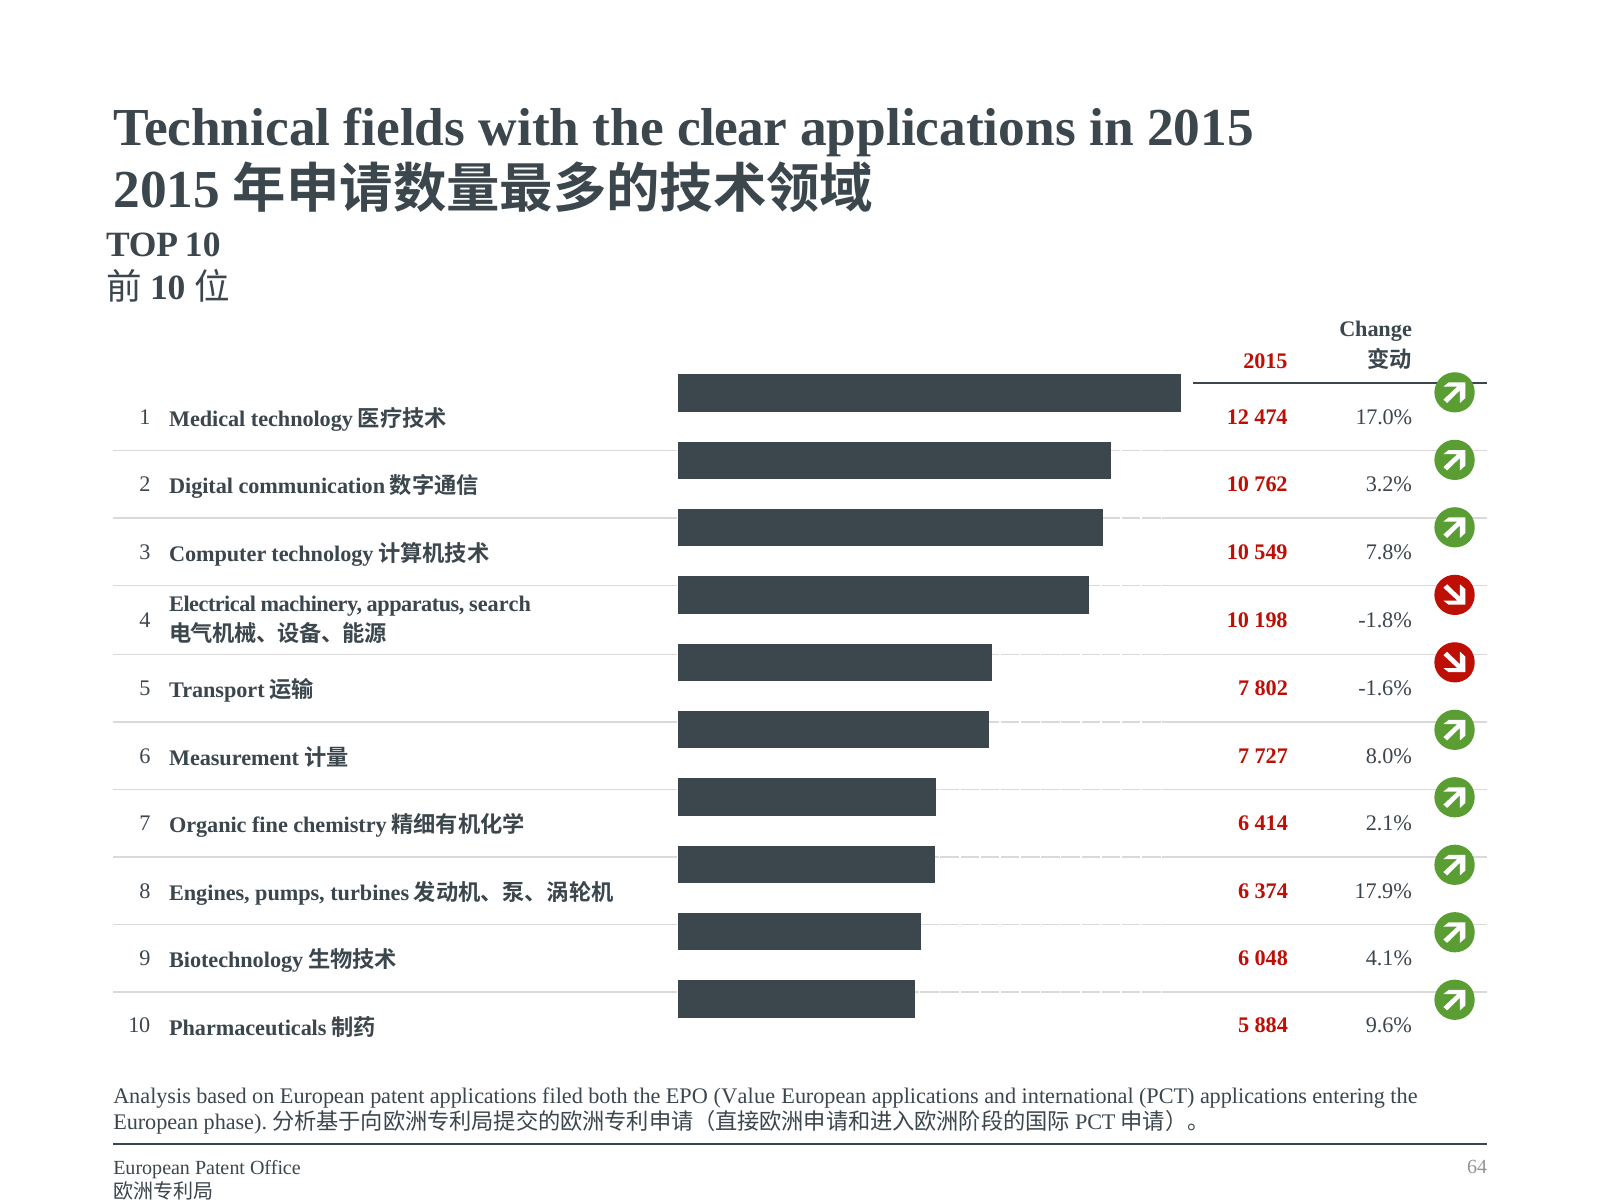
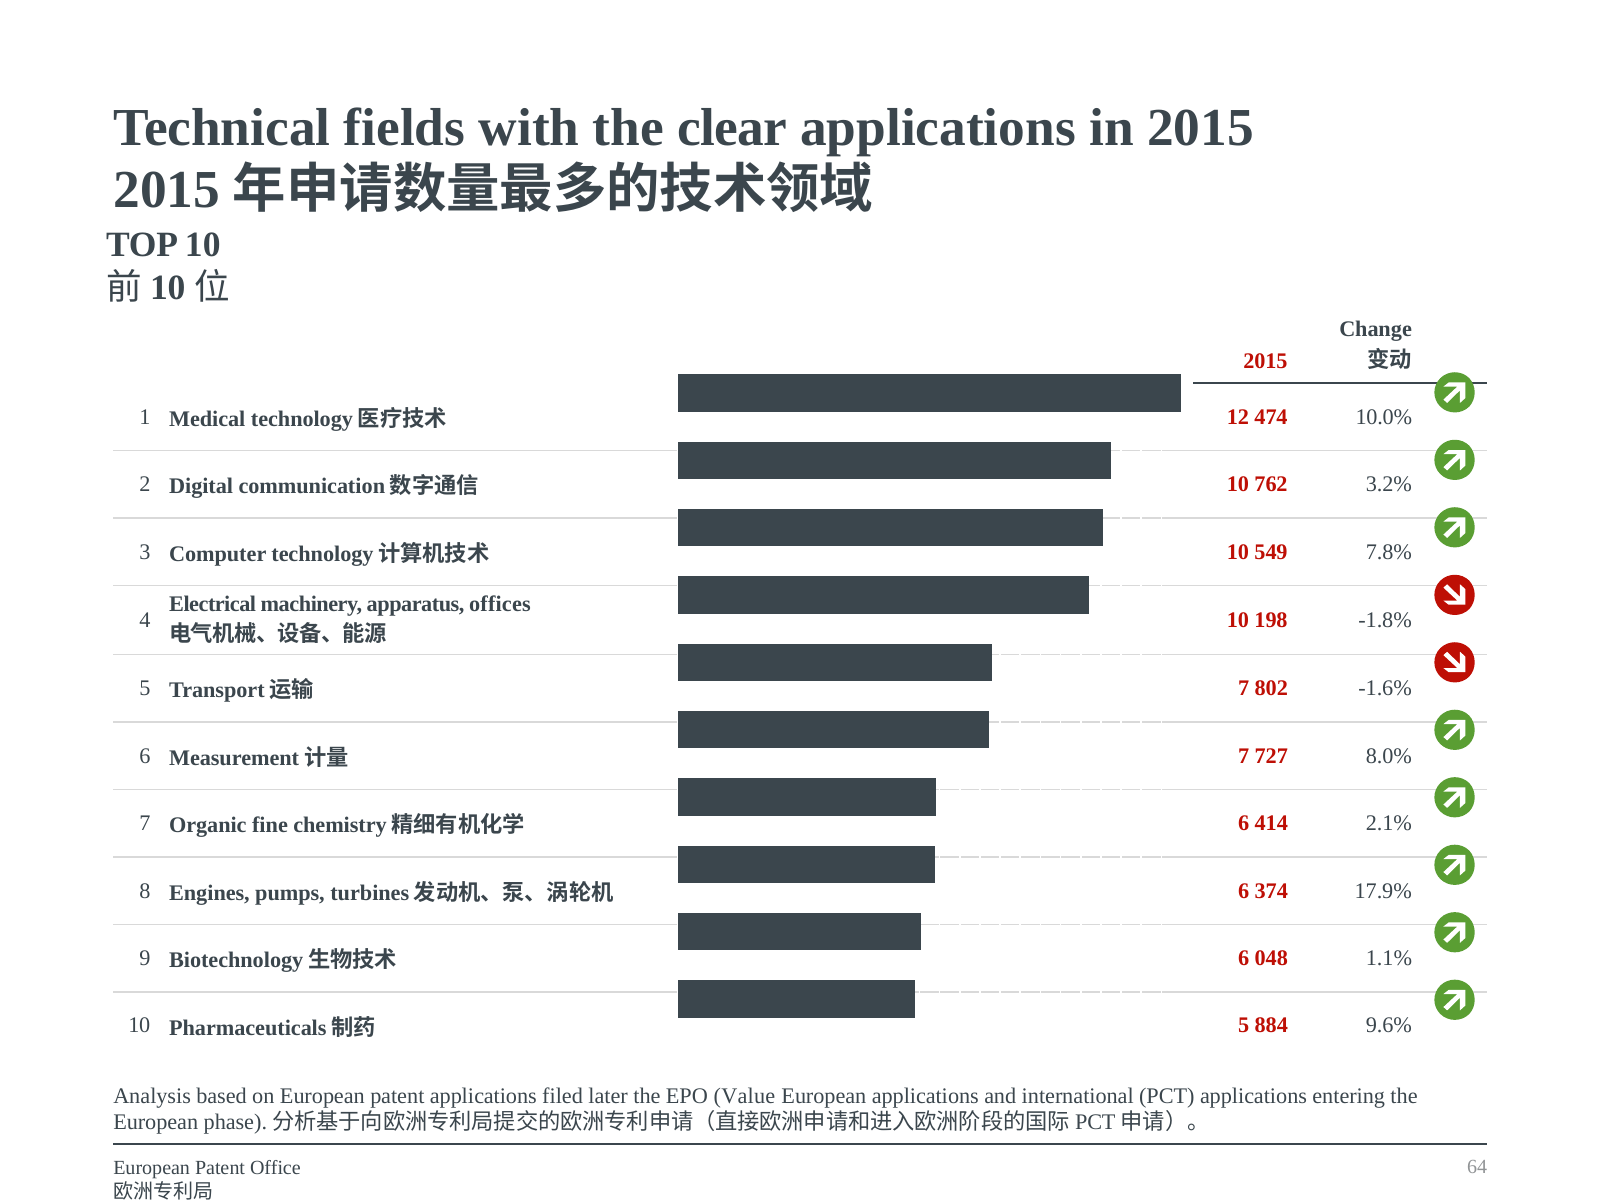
17.0%: 17.0% -> 10.0% (1384, 417)
search: search -> offices (500, 604)
4.1%: 4.1% -> 1.1% (1389, 958)
both: both -> later (608, 1096)
